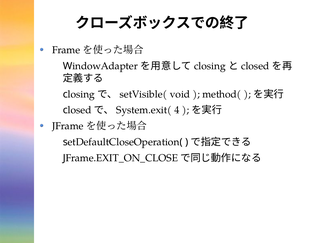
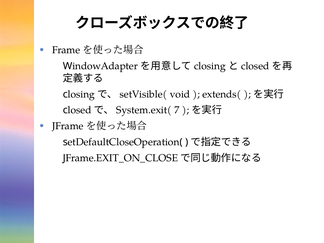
method(: method( -> extends( (222, 94)
4: 4 -> 7 (177, 110)
